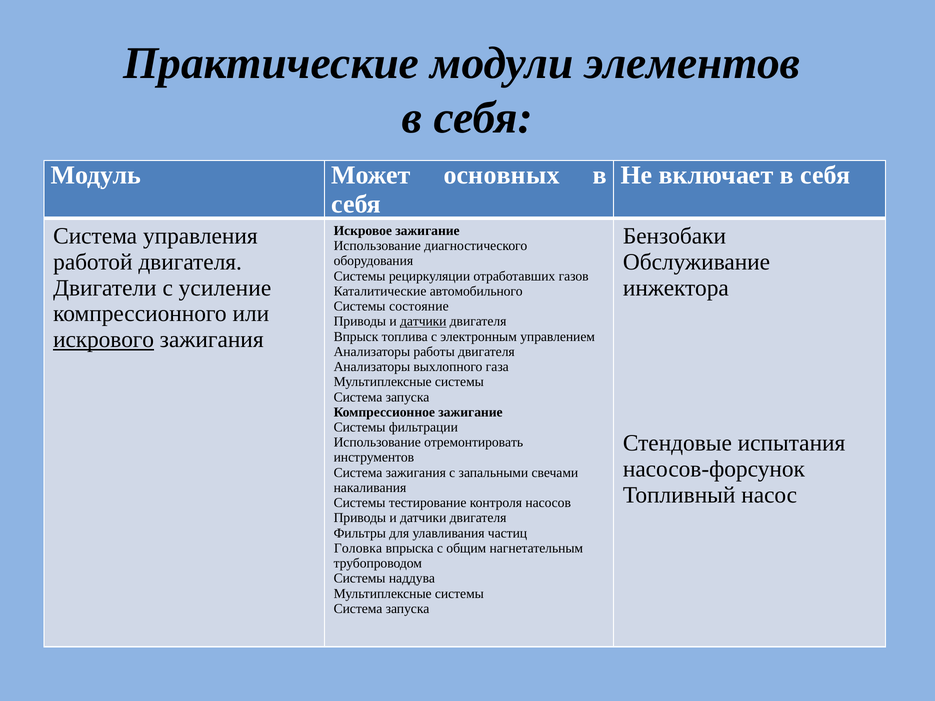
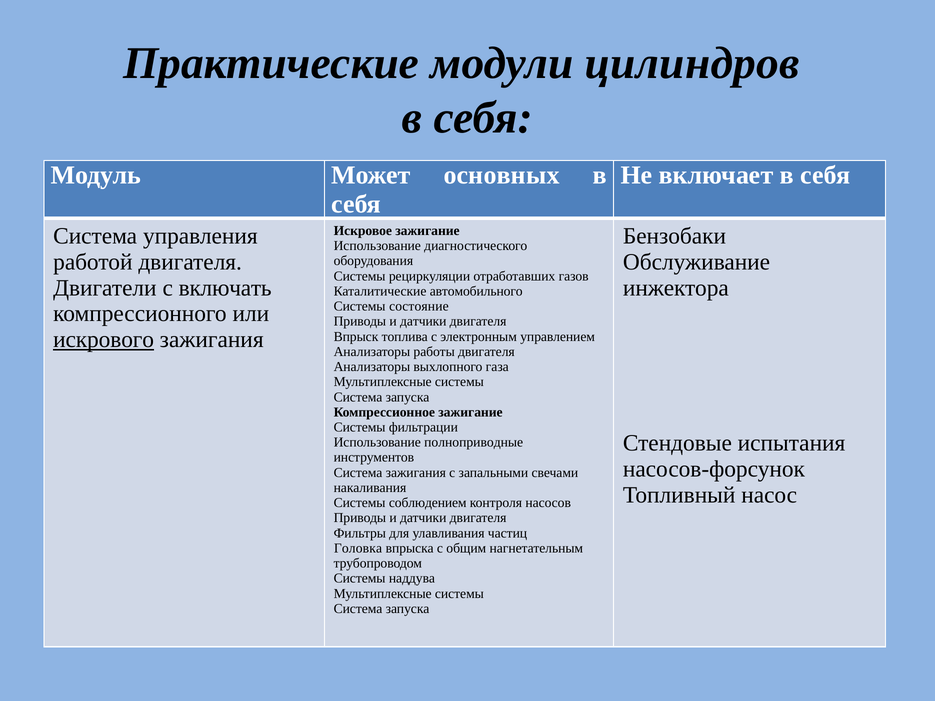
элементов: элементов -> цилиндров (692, 63)
усиление: усиление -> включать (225, 288)
датчики underline: present -> none (423, 322)
отремонтировать: отремонтировать -> полноприводные (474, 443)
тестирование: тестирование -> соблюдением (428, 503)
